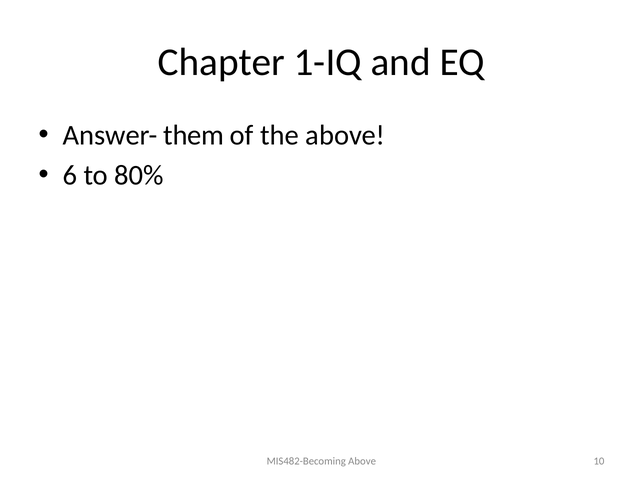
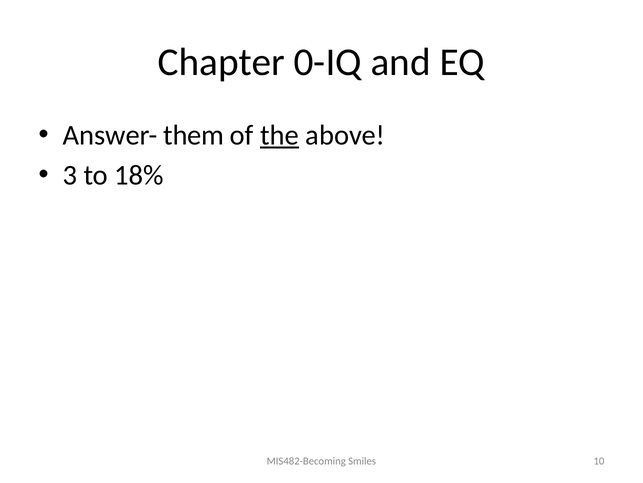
1-IQ: 1-IQ -> 0-IQ (328, 62)
the underline: none -> present (279, 135)
6: 6 -> 3 (70, 175)
80%: 80% -> 18% (139, 175)
MIS482-Becoming Above: Above -> Smiles (362, 460)
